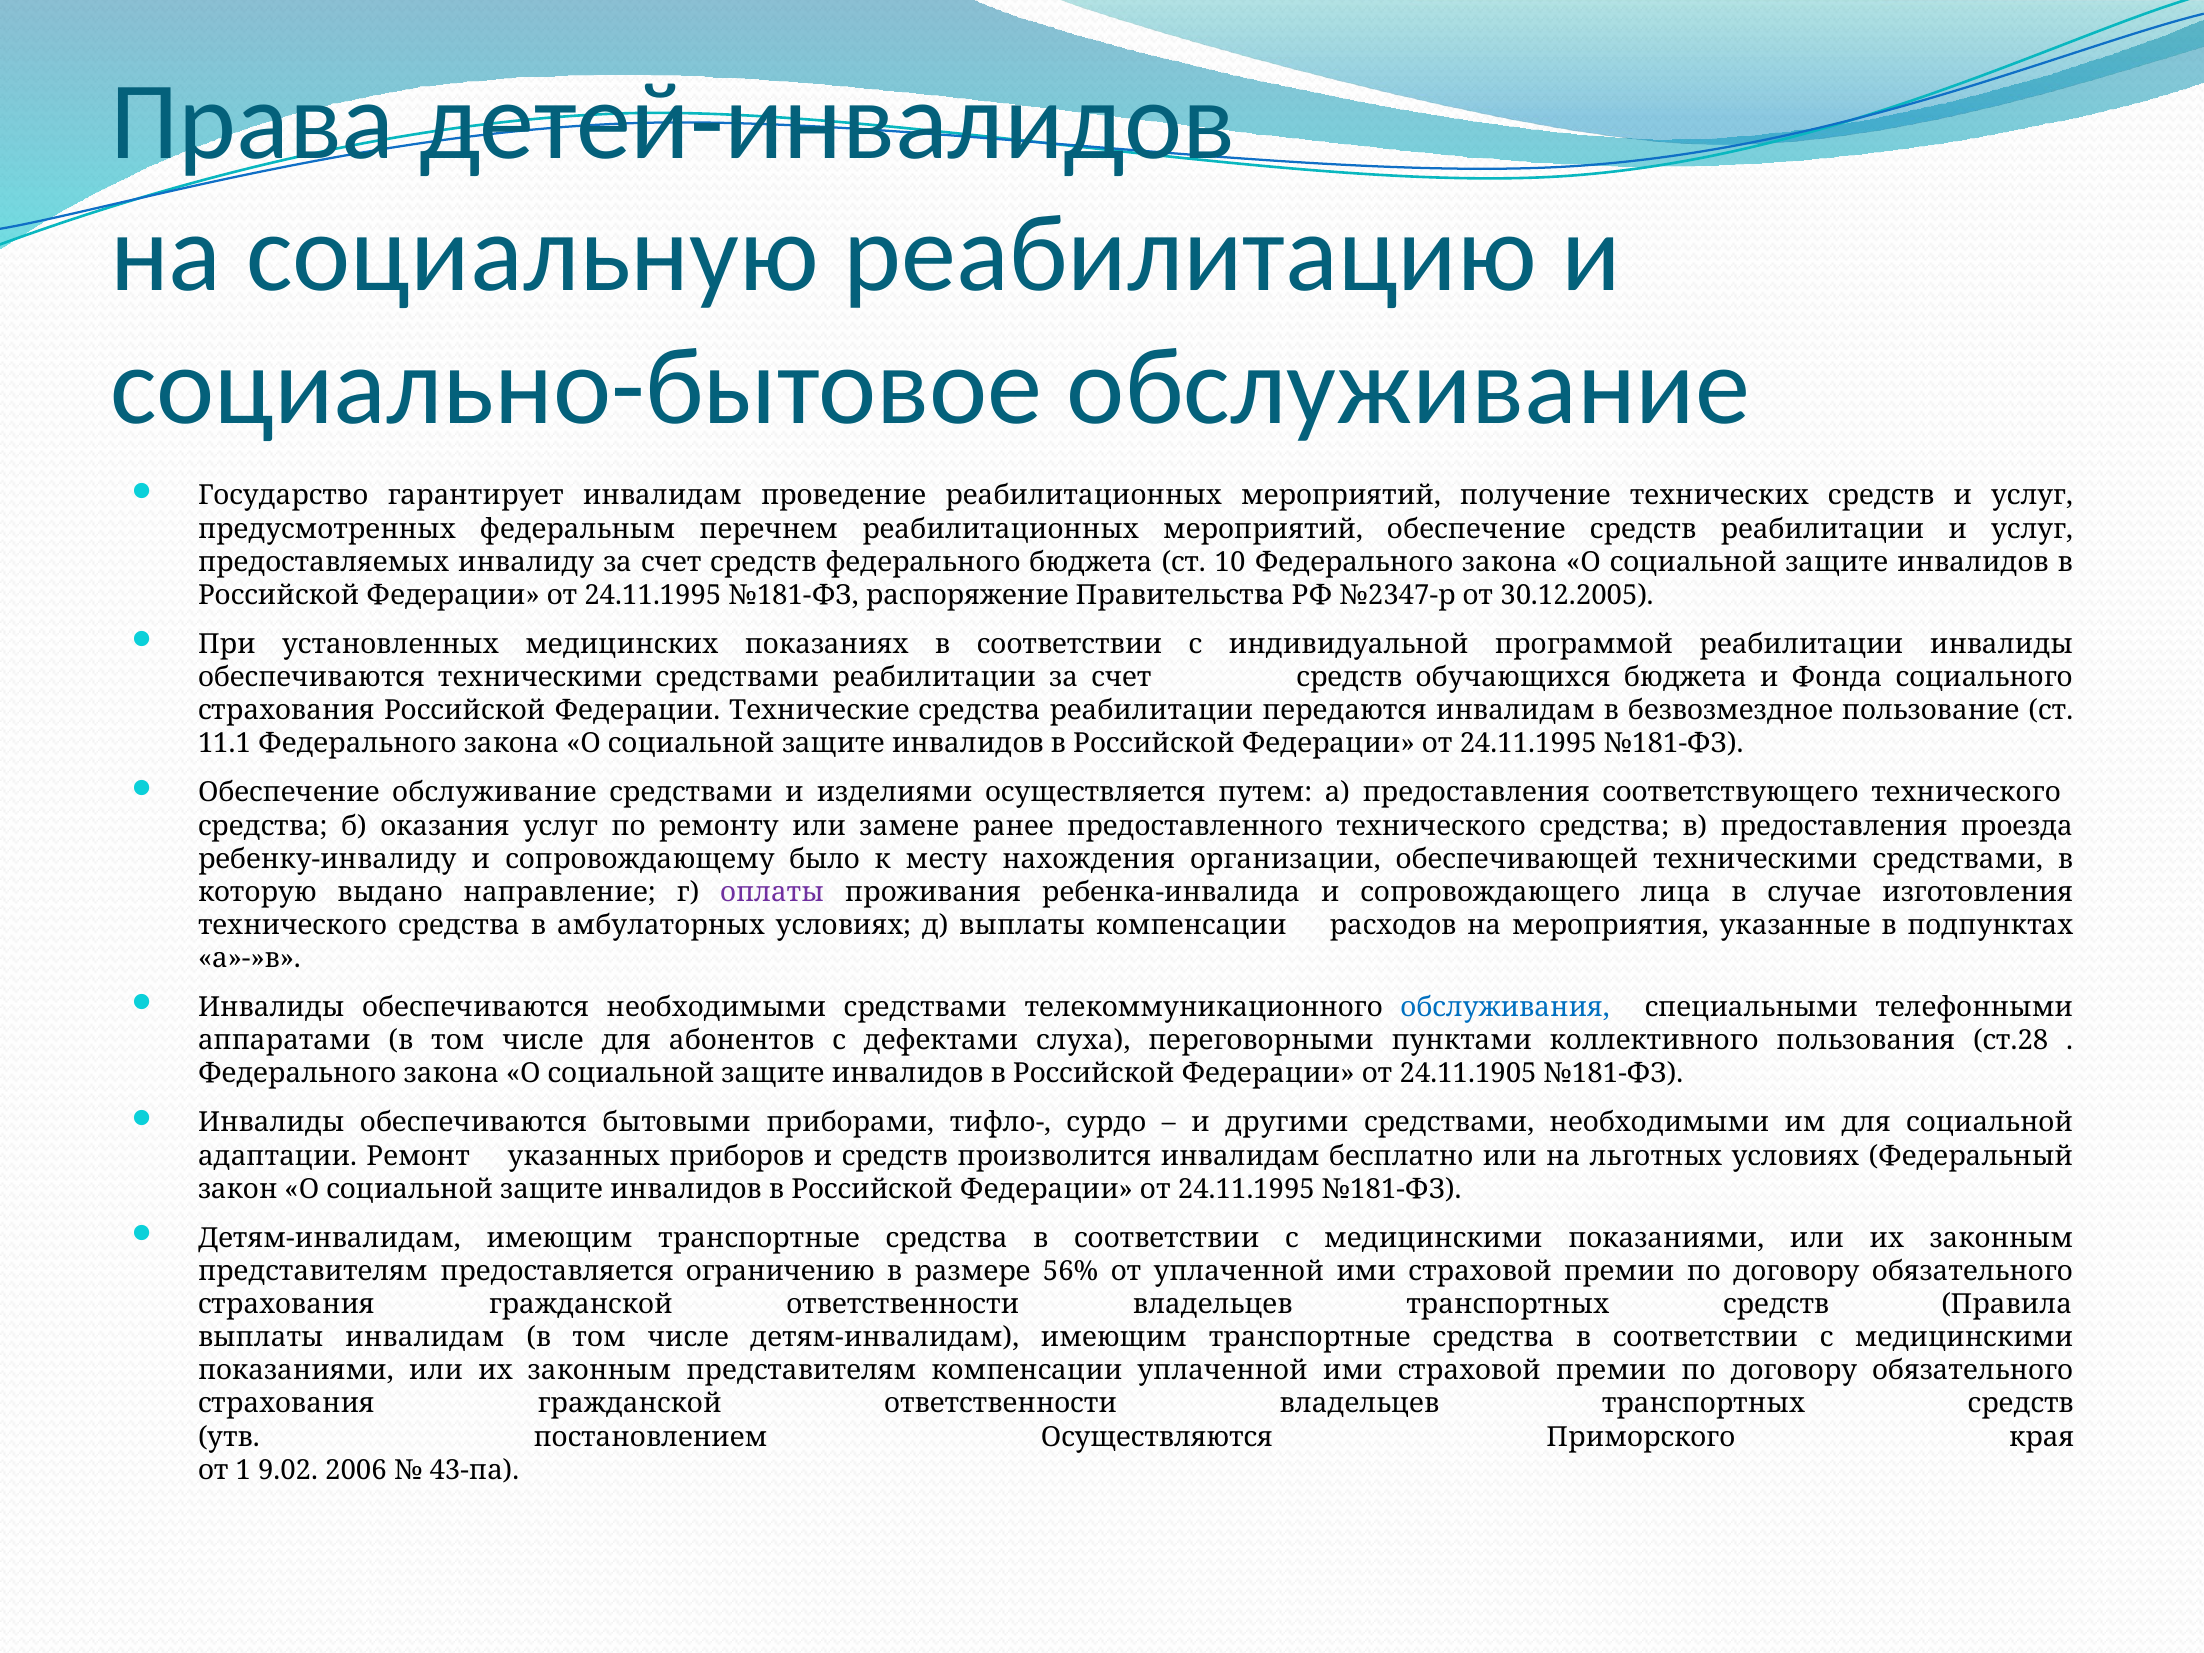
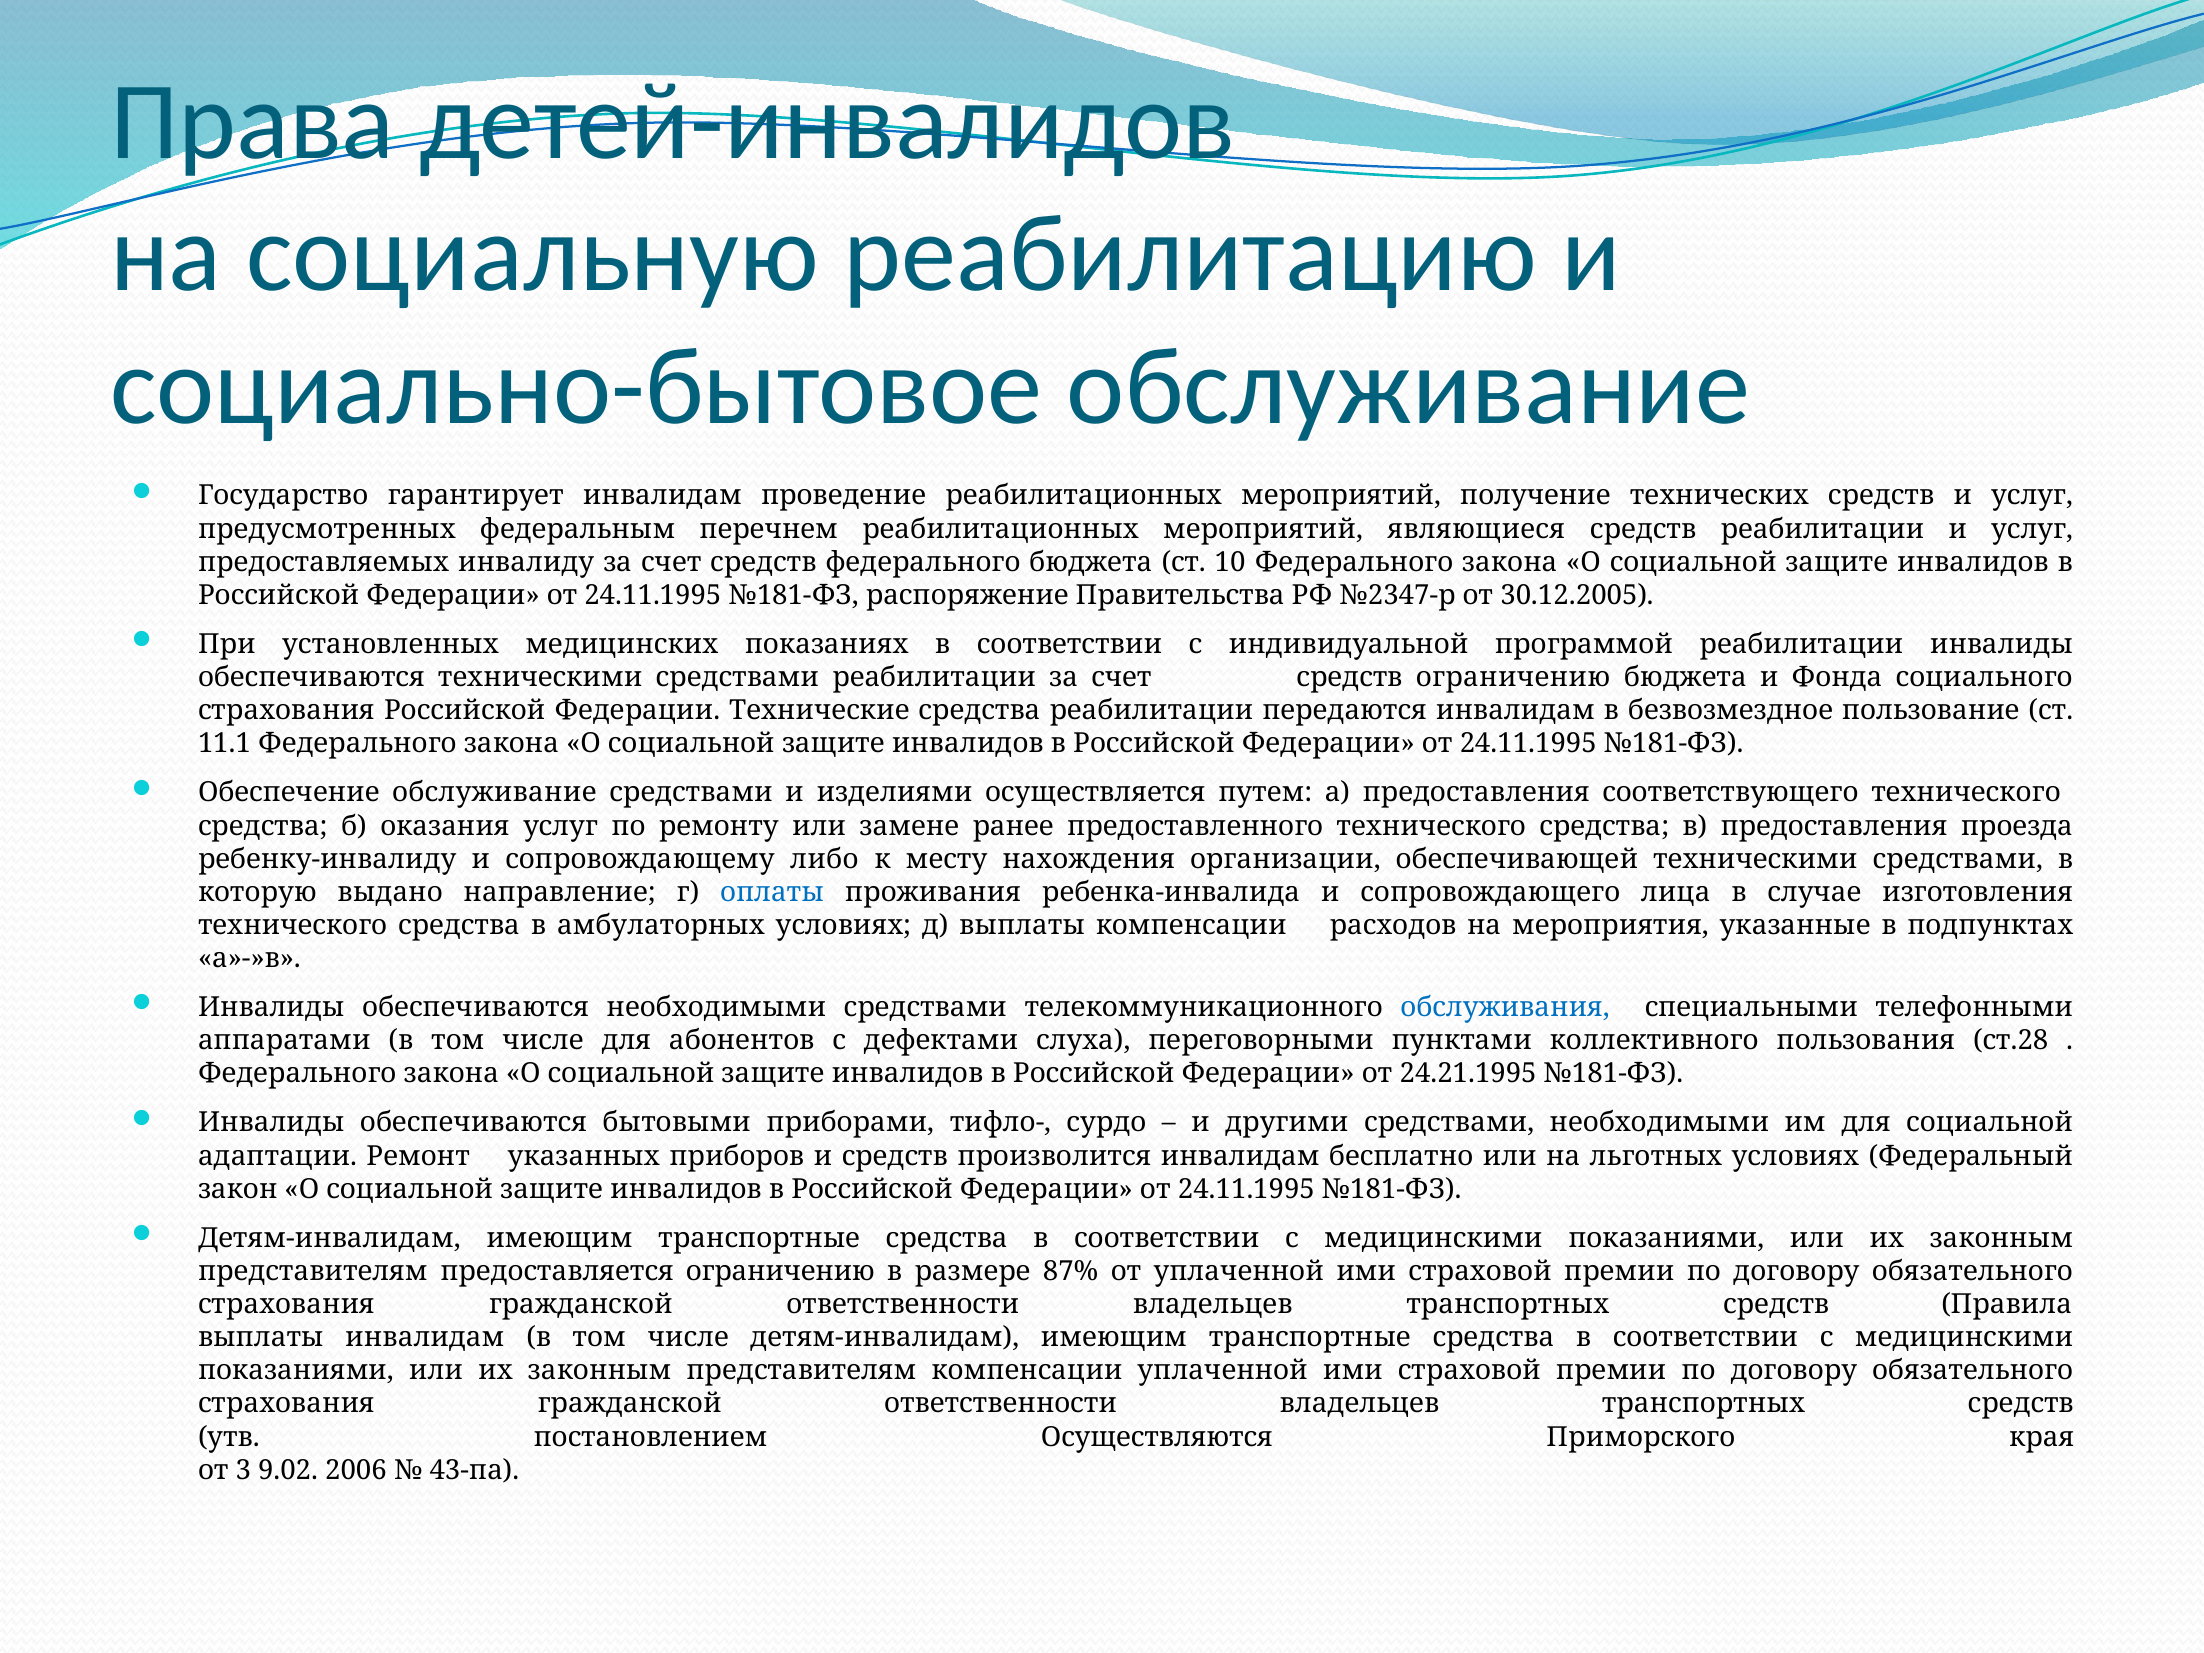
мероприятий обеспечение: обеспечение -> являющиеся (1476, 529)
средств обучающихся: обучающихся -> ограничению (1513, 677)
было: было -> либо (824, 859)
оплаты colour: purple -> blue (772, 892)
24.11.1905: 24.11.1905 -> 24.21.1995 (1468, 1074)
56%: 56% -> 87% (1071, 1271)
1: 1 -> 3 (243, 1470)
